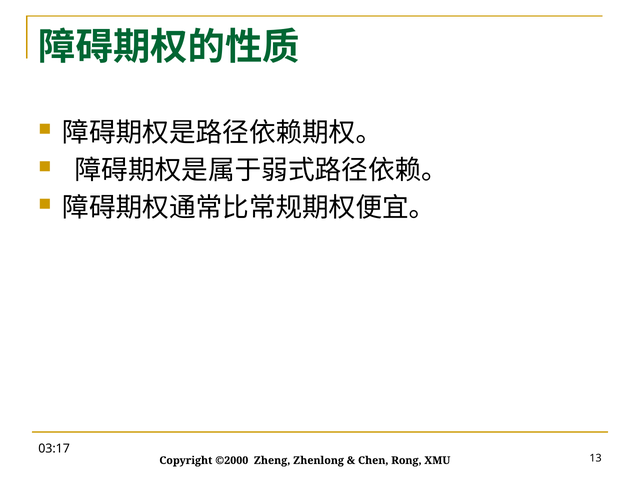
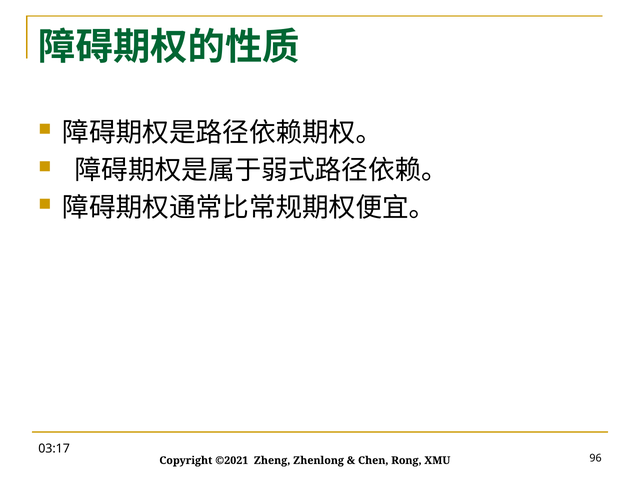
©2000: ©2000 -> ©2021 (232, 460)
13: 13 -> 96 (596, 458)
